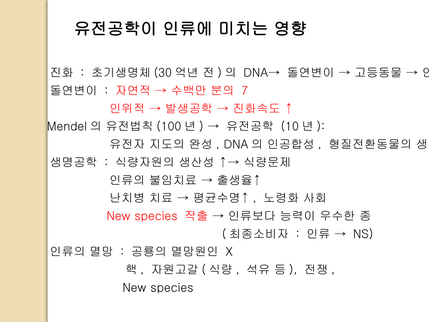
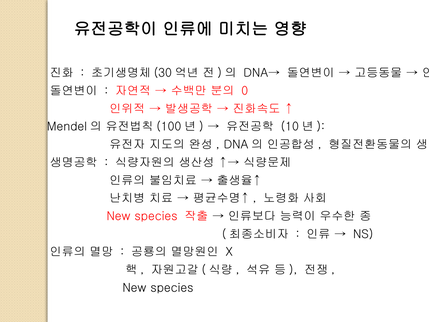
7: 7 -> 0 (245, 91)
